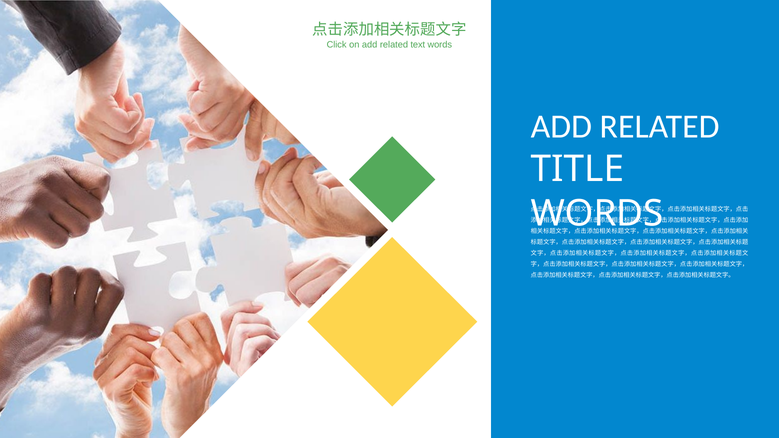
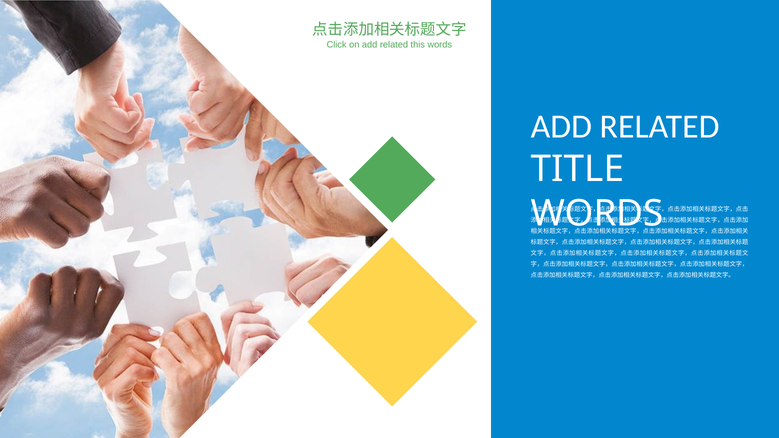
text: text -> this (418, 44)
